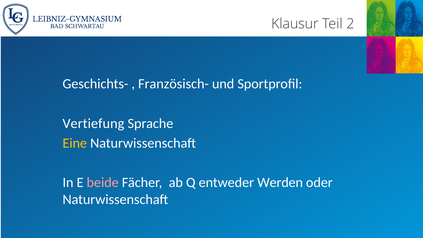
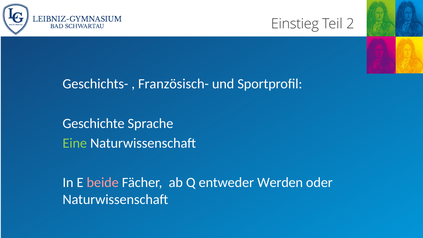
Klausur: Klausur -> Einstieg (295, 24)
Vertiefung: Vertiefung -> Geschichte (94, 123)
Eine colour: yellow -> light green (75, 143)
